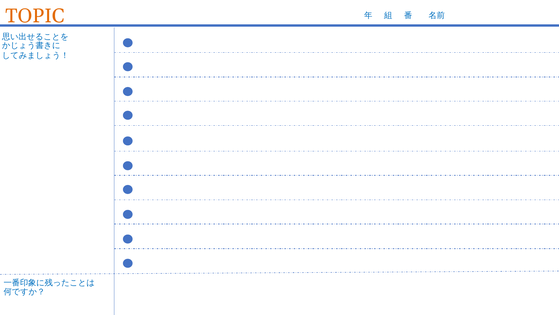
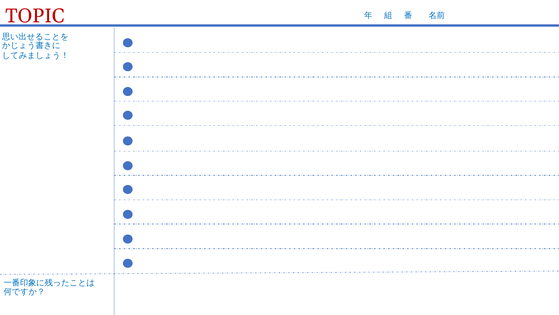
TOPIC colour: orange -> red (35, 16)
